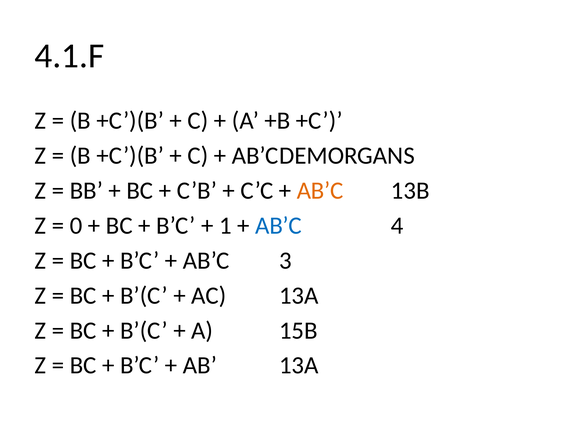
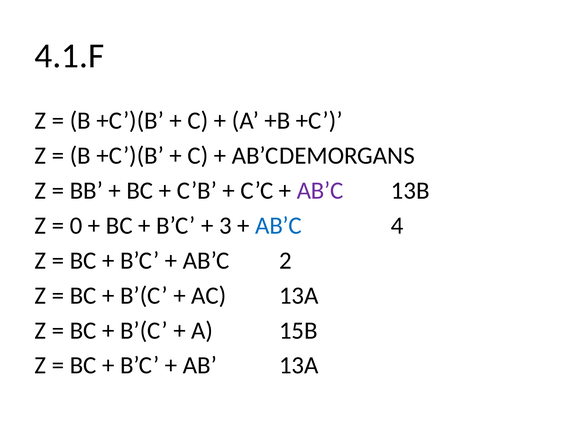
AB’C colour: orange -> purple (320, 190)
1: 1 -> 3 (225, 225)
3: 3 -> 2 (285, 260)
